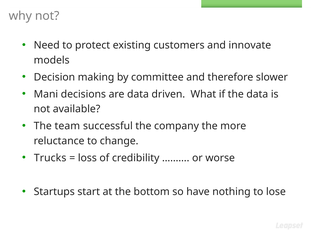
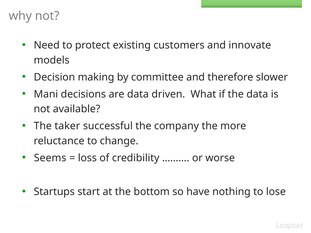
team: team -> taker (67, 126)
Trucks: Trucks -> Seems (50, 158)
